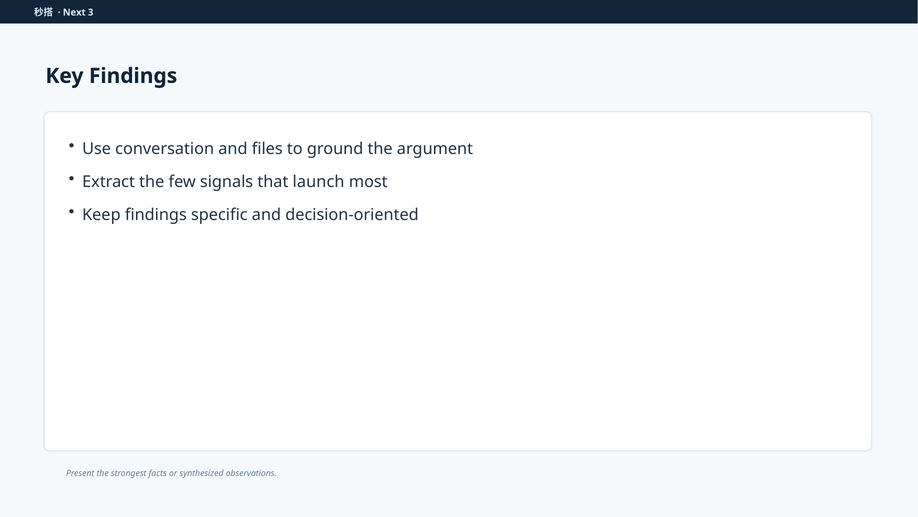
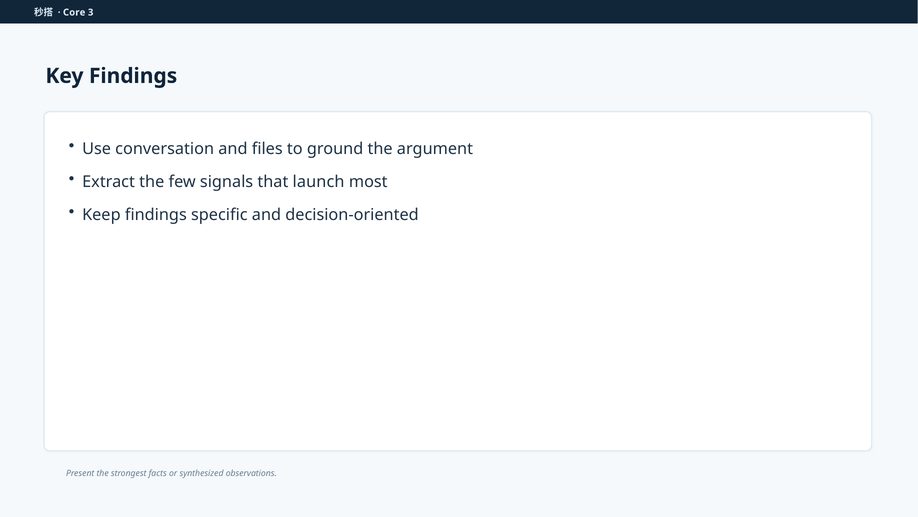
Next: Next -> Core (74, 12)
